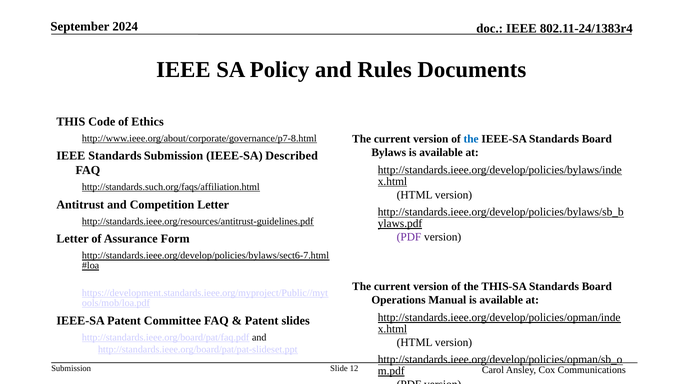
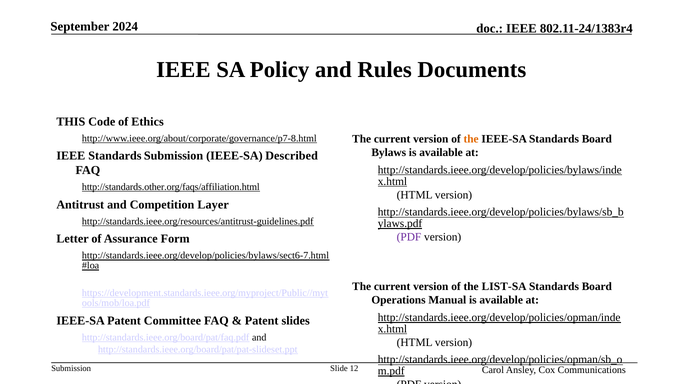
the colour: blue -> orange (471, 139)
http://standards.such.org/faqs/affiliation.html: http://standards.such.org/faqs/affiliation.html -> http://standards.other.org/faqs/affiliation.html (171, 187)
Competition Letter: Letter -> Layer (213, 205)
THIS-SA: THIS-SA -> LIST-SA (504, 287)
